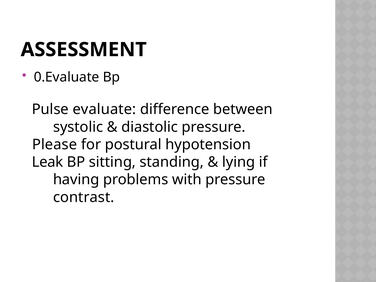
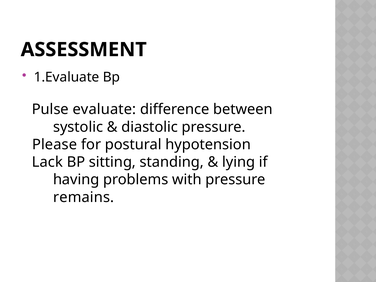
0.Evaluate: 0.Evaluate -> 1.Evaluate (67, 77)
Leak: Leak -> Lack (47, 162)
contrast: contrast -> remains (84, 197)
